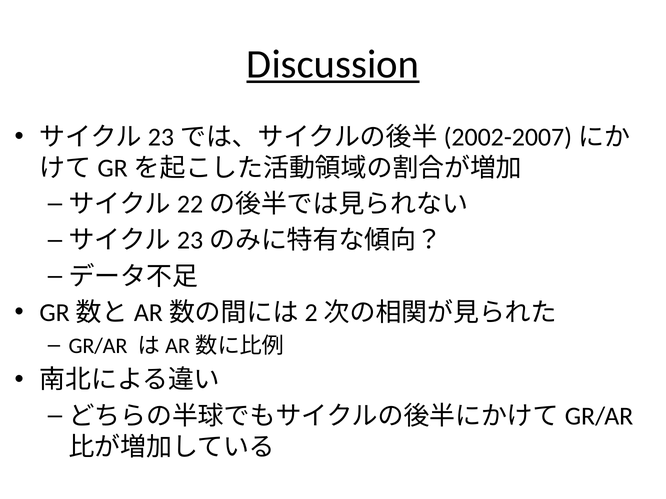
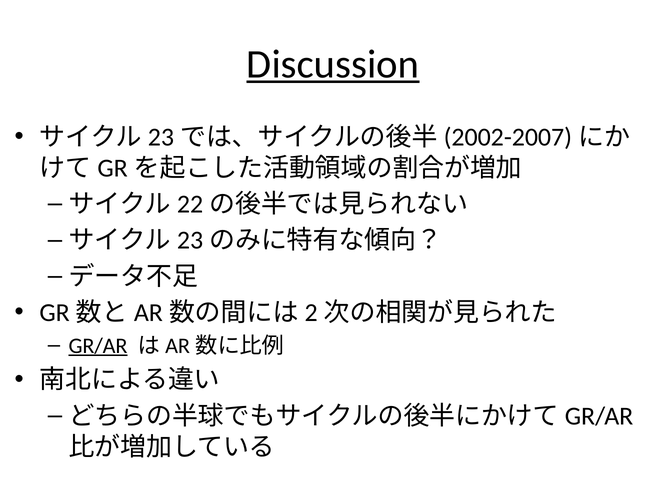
GR/AR underline: none -> present (98, 346)
